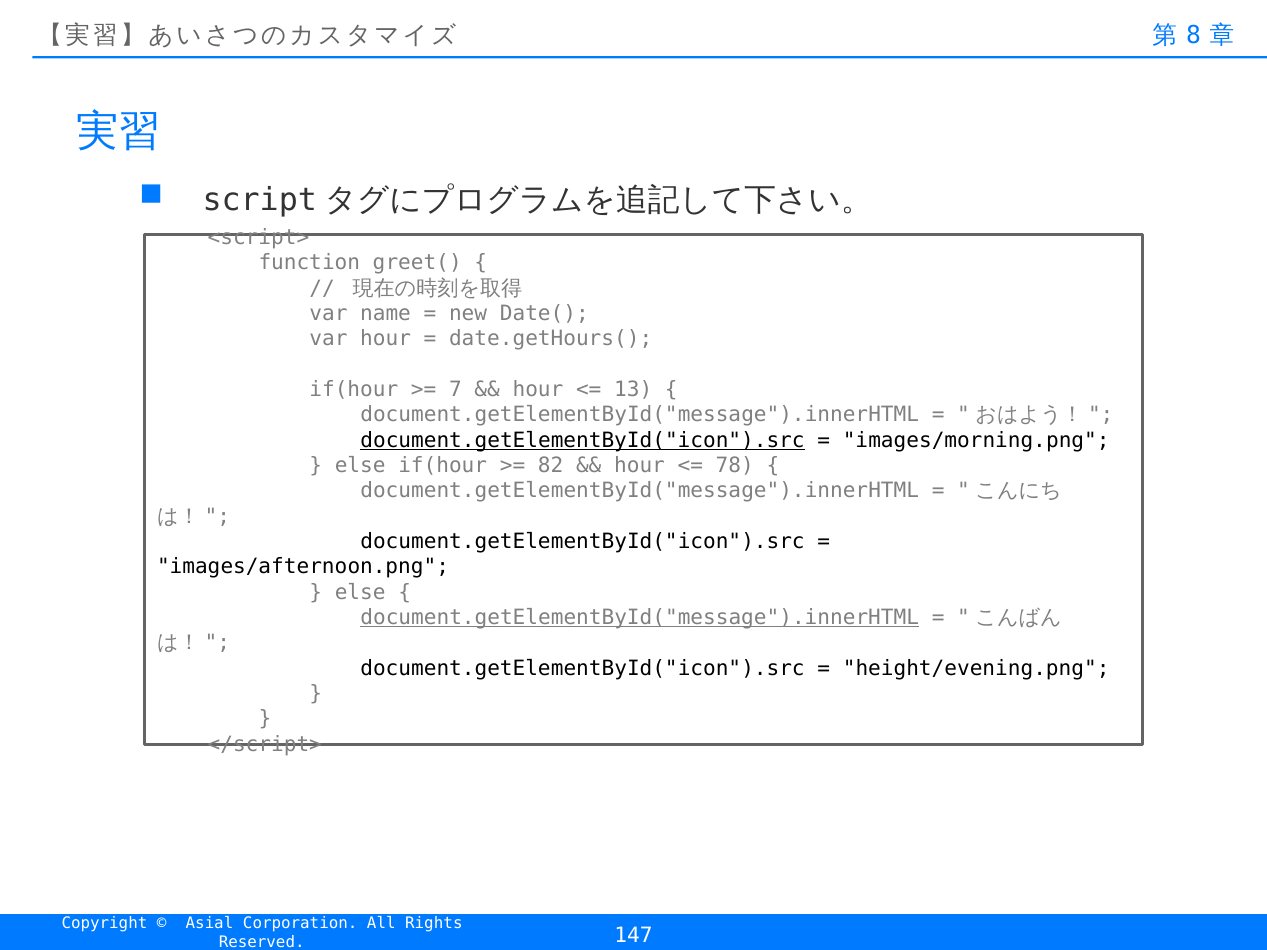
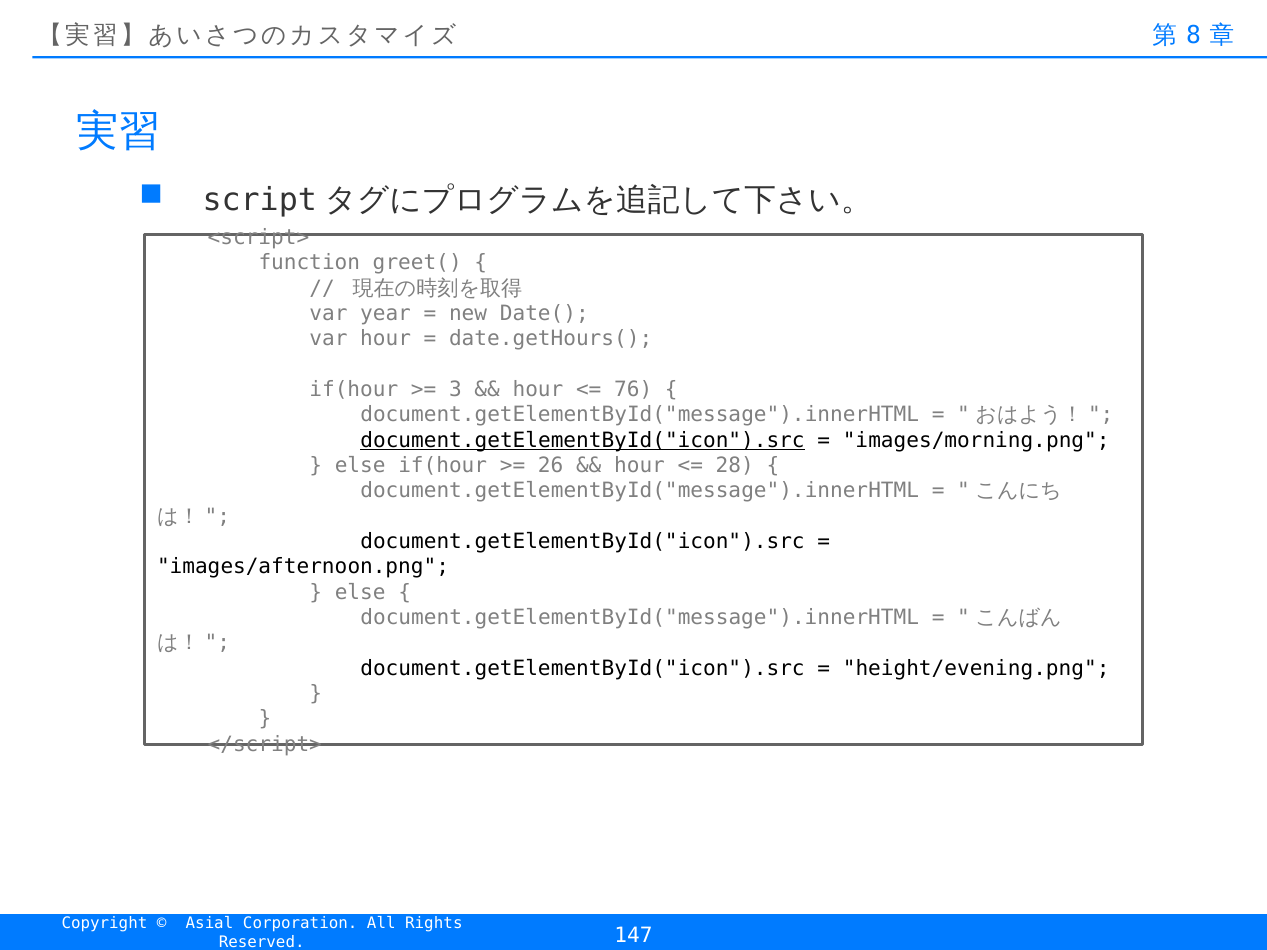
name: name -> year (386, 314)
7: 7 -> 3 (455, 390)
13: 13 -> 76 (633, 390)
82: 82 -> 26 (551, 466)
78: 78 -> 28 (735, 466)
document.getElementById("message").innerHTML underline: present -> none (640, 618)
